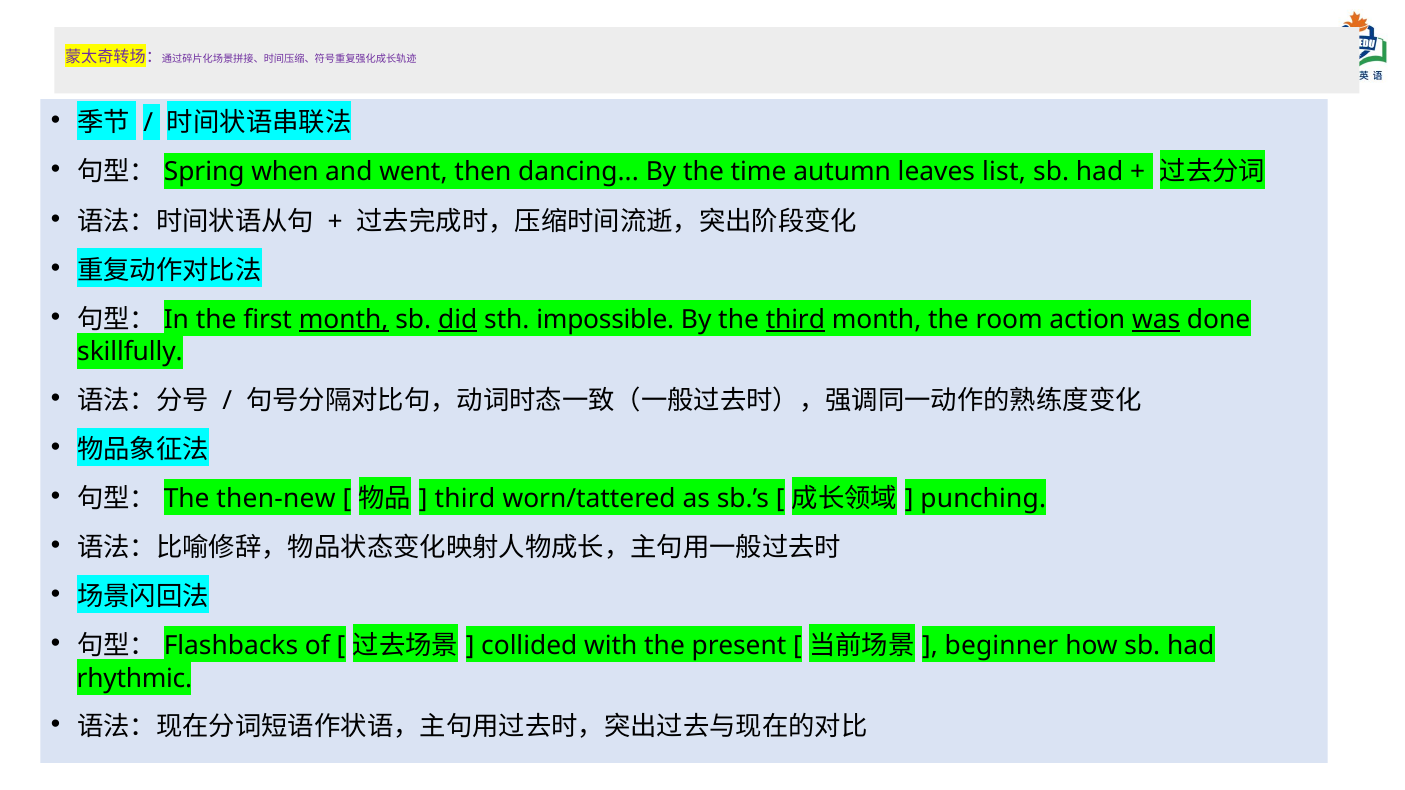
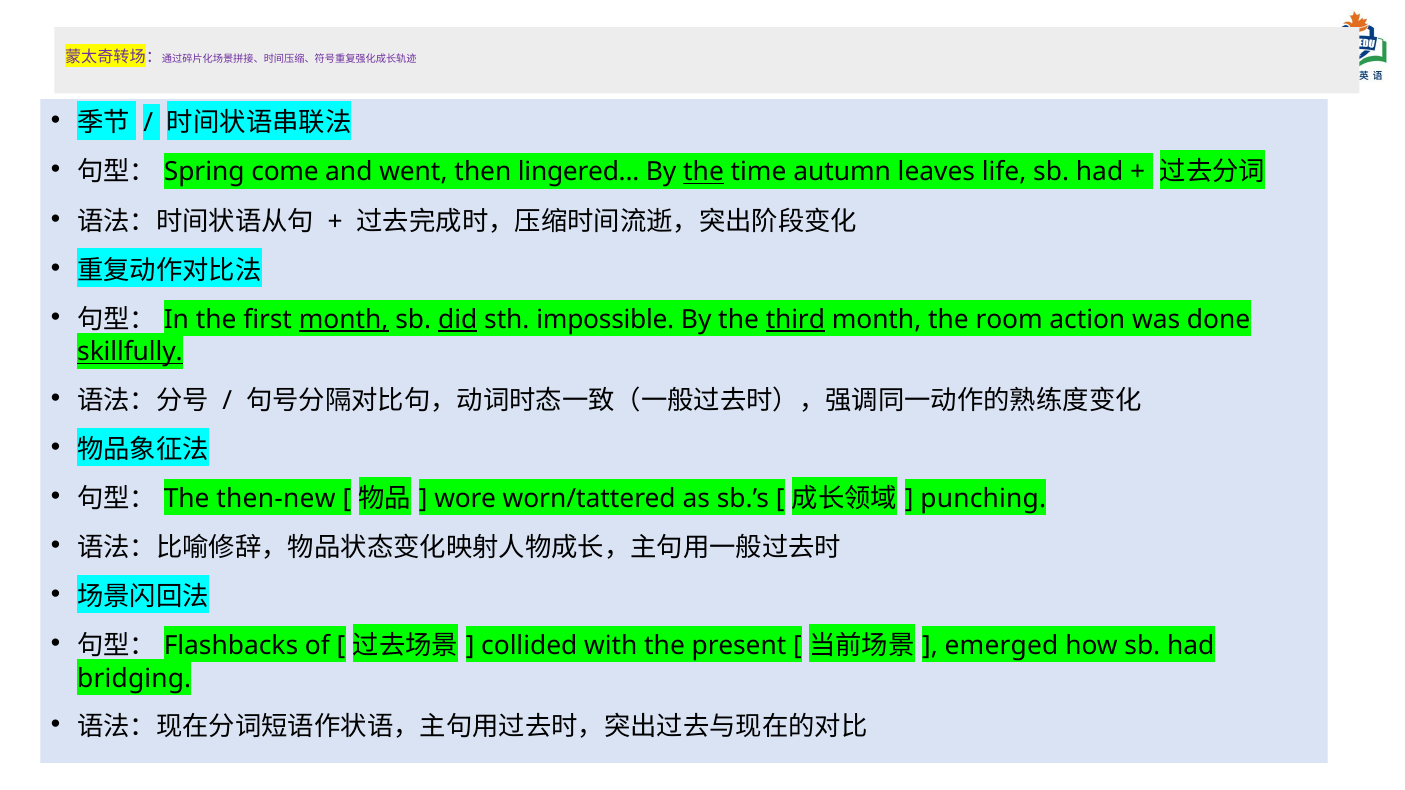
when: when -> come (285, 172)
dancing: dancing -> lingered (579, 172)
the underline: none -> present (704, 172)
list: list -> life (1004, 172)
was underline: present -> none (1156, 320)
skillfully underline: none -> present (130, 352)
third: third -> wore (465, 499)
beginner: beginner -> emerged (1001, 646)
rhythmic: rhythmic -> bridging (134, 679)
